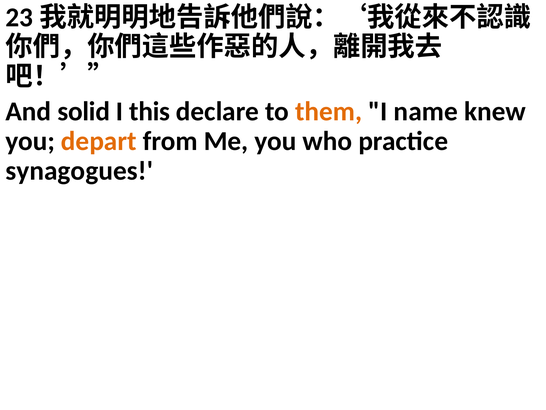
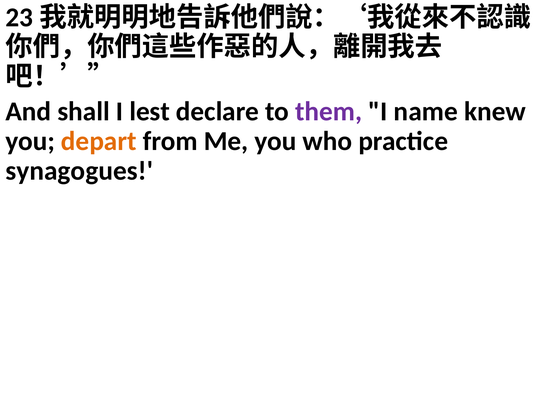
solid: solid -> shall (84, 111)
this: this -> lest (150, 111)
them colour: orange -> purple (329, 111)
